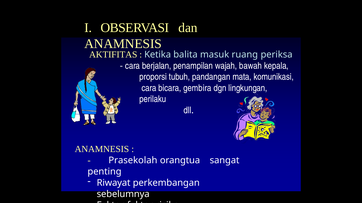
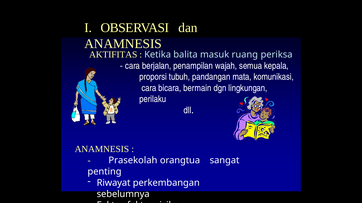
bawah: bawah -> semua (251, 66)
gembira: gembira -> bermain (197, 88)
